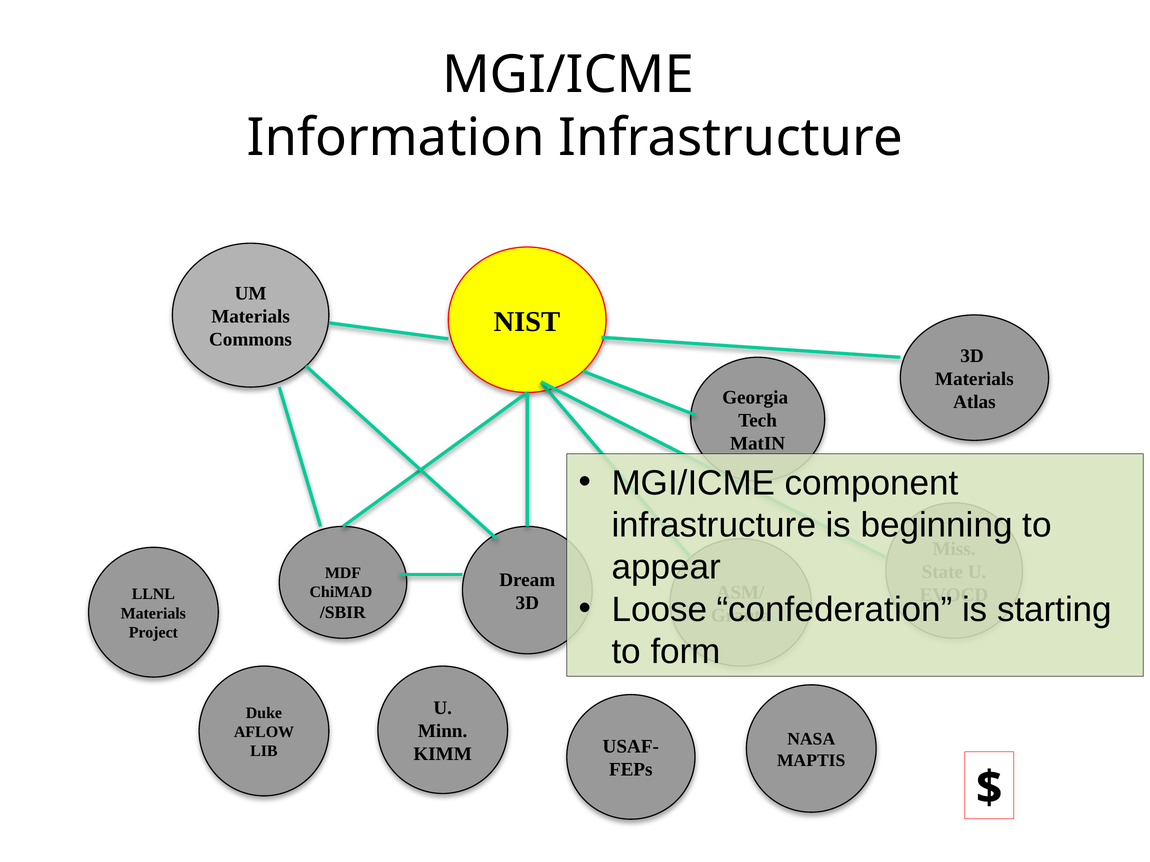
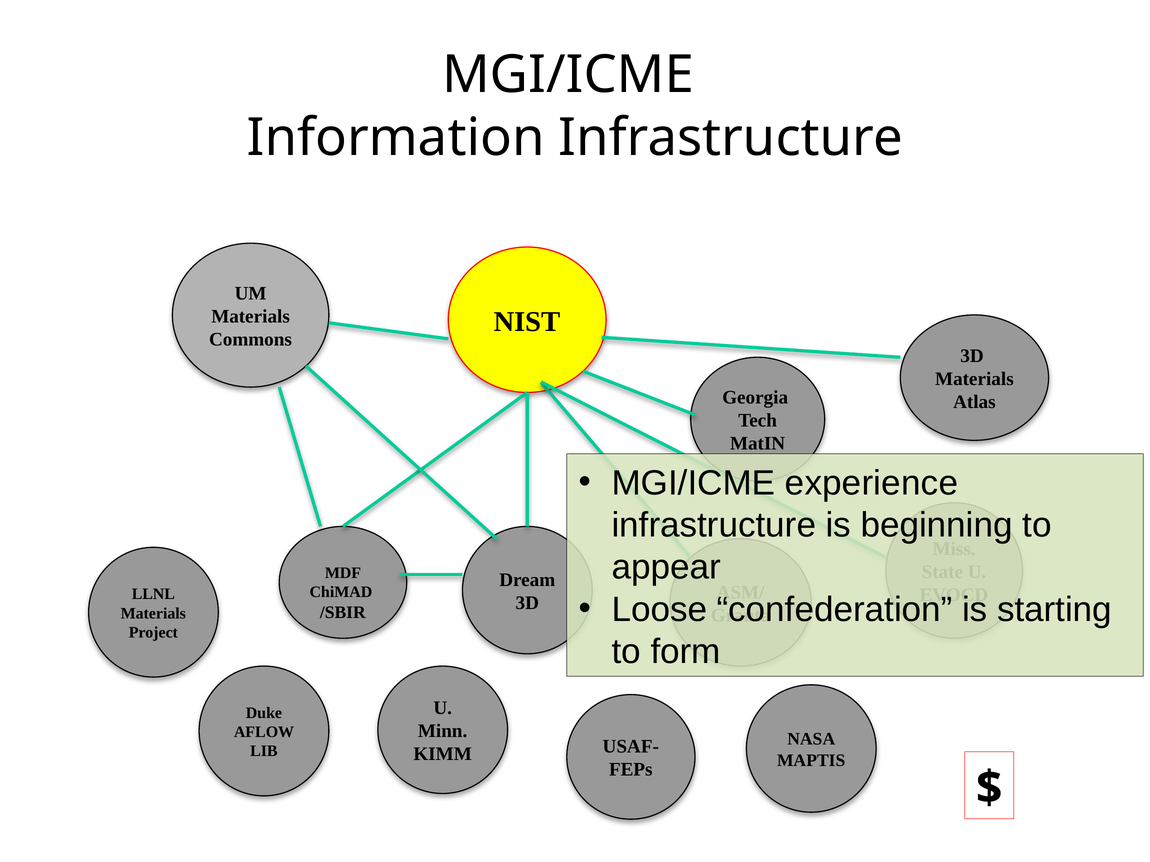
component: component -> experience (871, 483)
